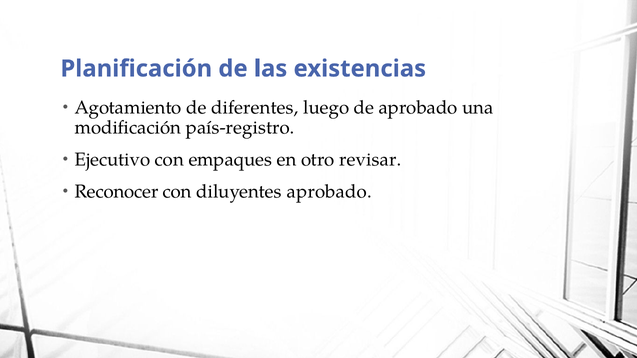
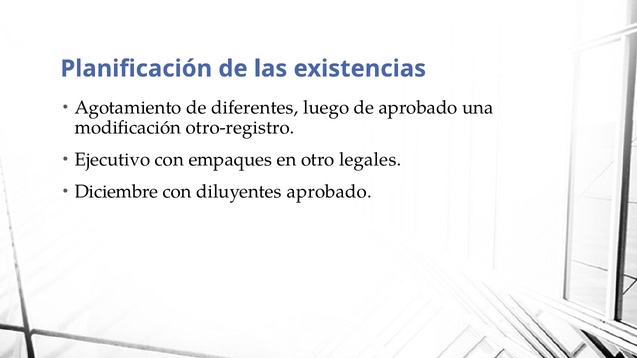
país-registro: país-registro -> otro-registro (240, 128)
revisar: revisar -> legales (370, 160)
Reconocer: Reconocer -> Diciembre (117, 192)
